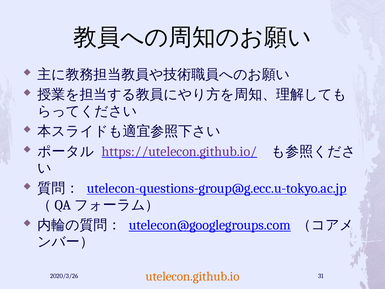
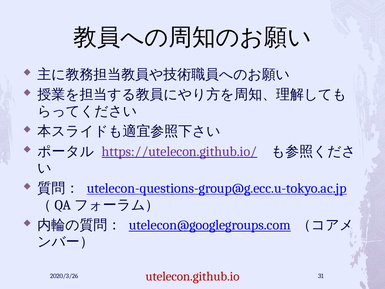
utelecon.github.io colour: orange -> red (192, 276)
